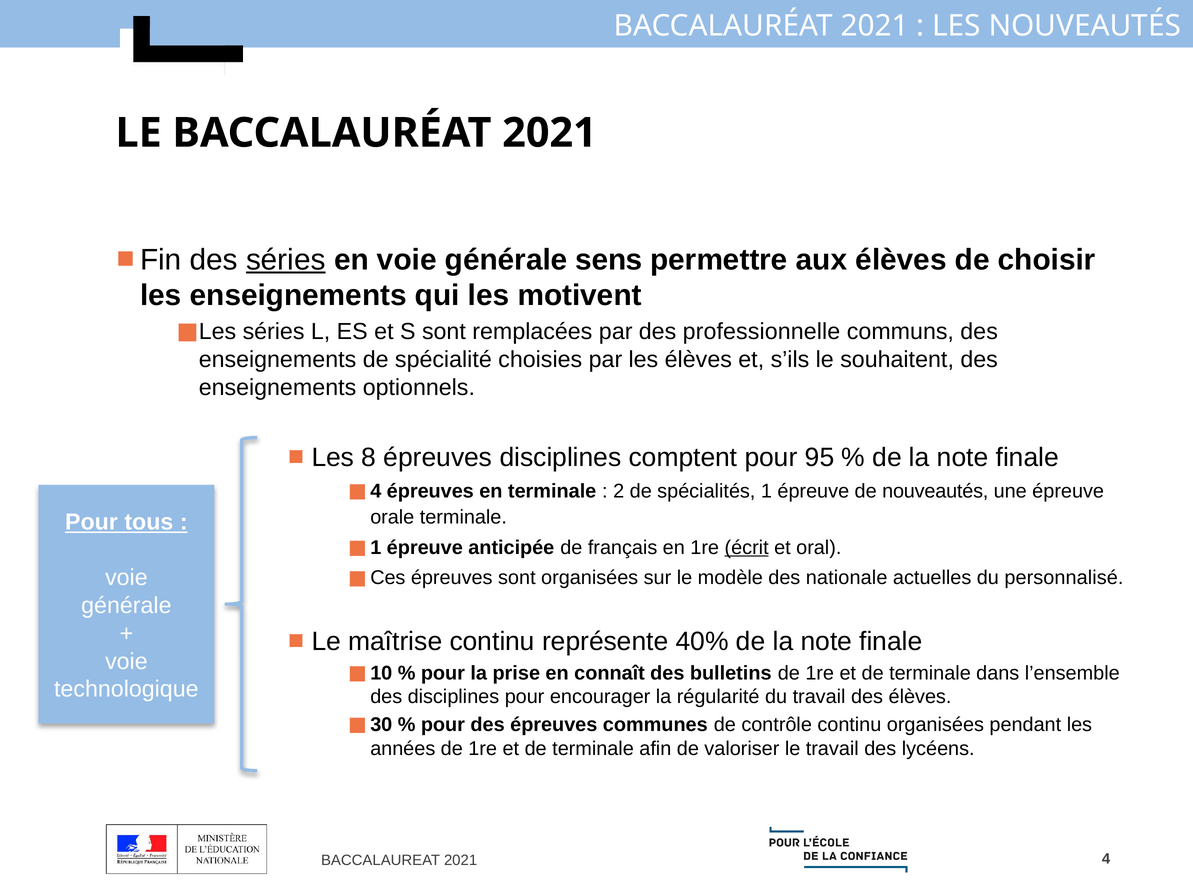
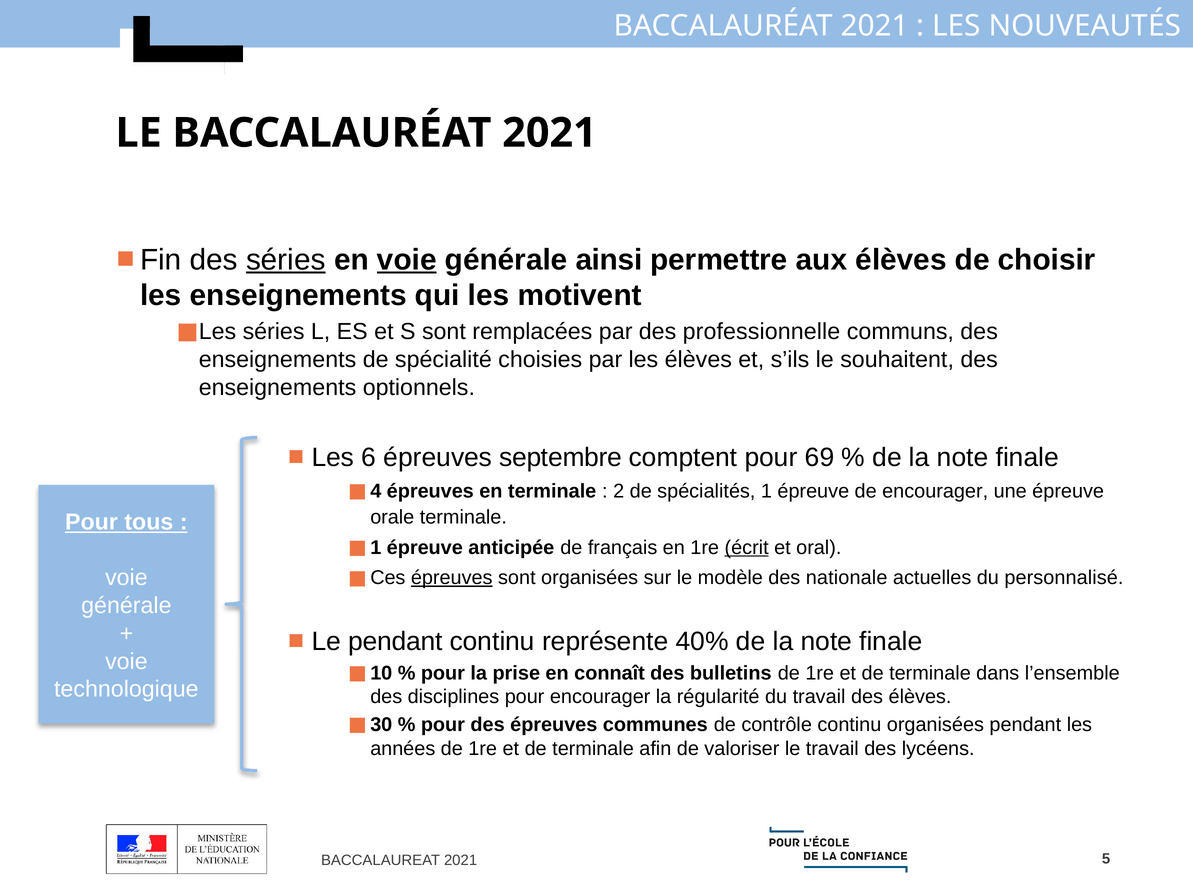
voie underline: none -> present (407, 260)
sens: sens -> ainsi (609, 260)
8: 8 -> 6 (369, 457)
épreuves disciplines: disciplines -> septembre (561, 457)
95: 95 -> 69 (820, 457)
de nouveautés: nouveautés -> encourager (935, 491)
épreuves underline: none -> present (452, 578)
Le maîtrise: maîtrise -> pendant (395, 641)
4: 4 -> 5 (1106, 859)
